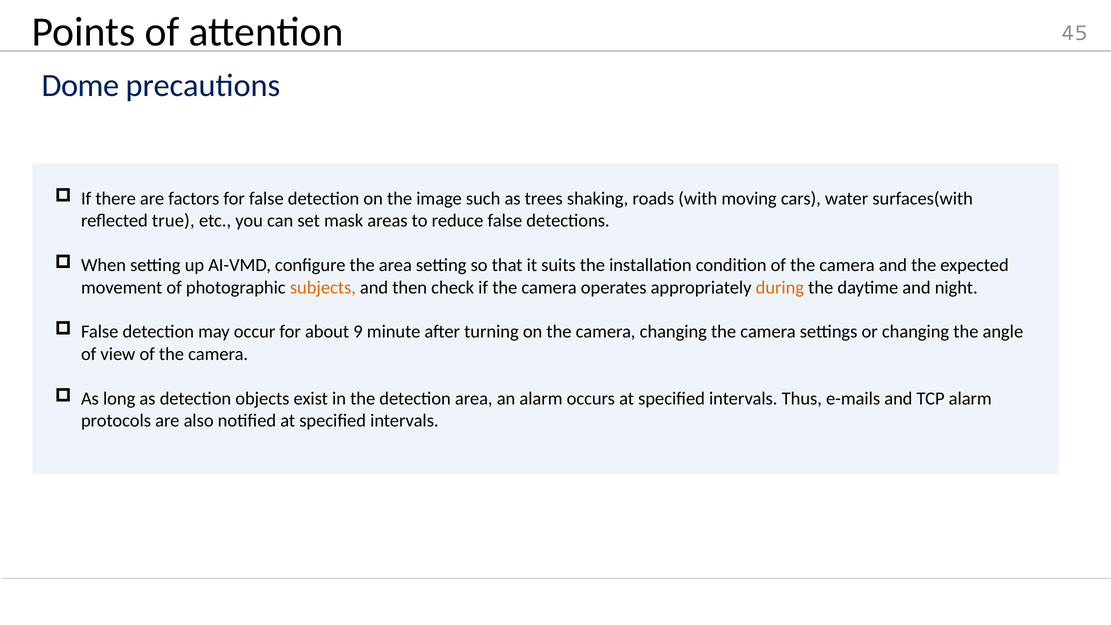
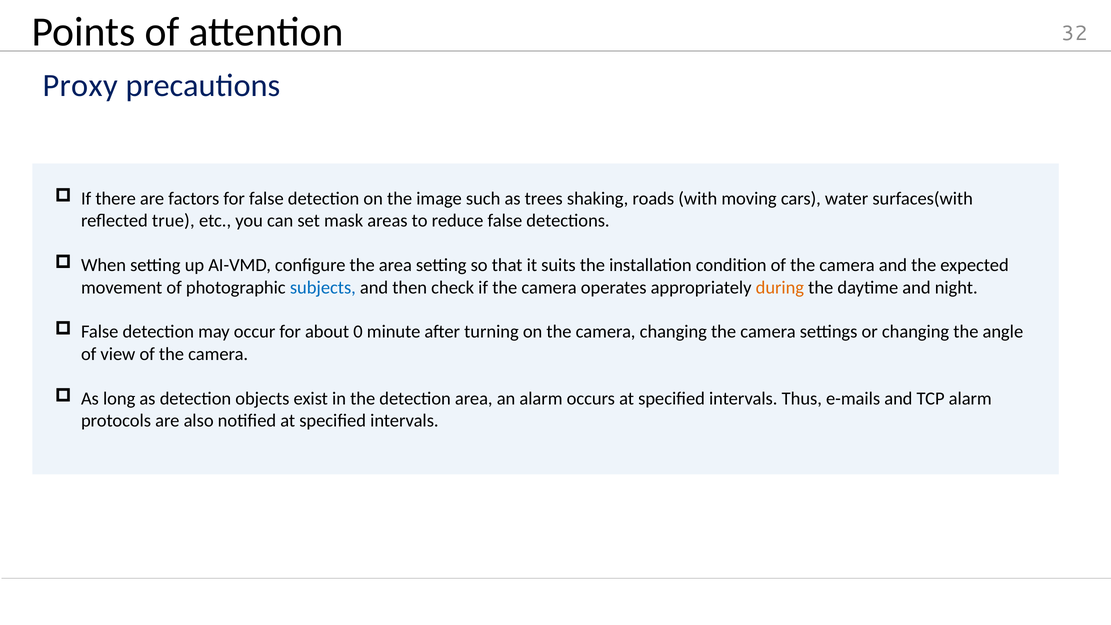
45: 45 -> 32 (1074, 34)
Dome: Dome -> Proxy (80, 85)
subjects colour: orange -> blue (323, 287)
9: 9 -> 0 (358, 332)
